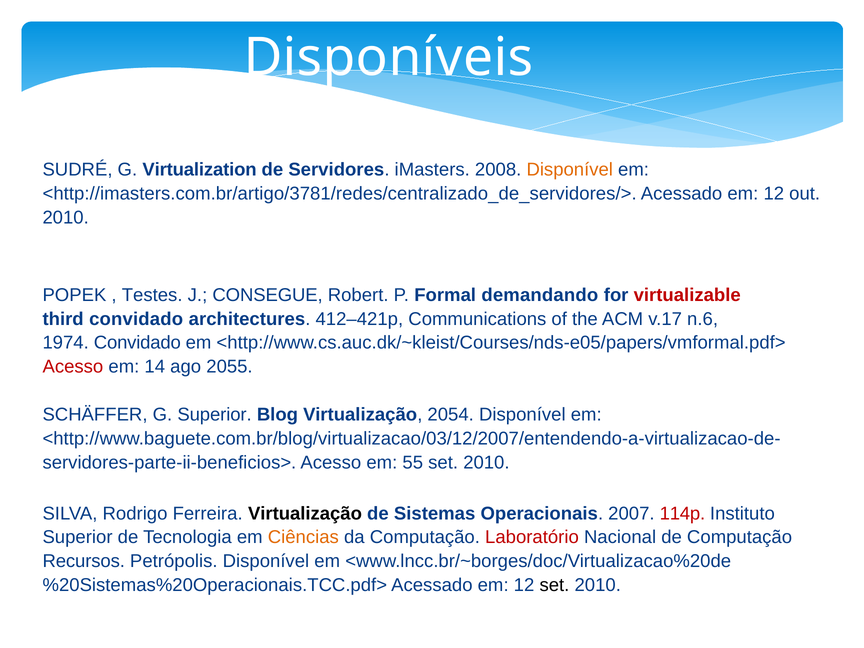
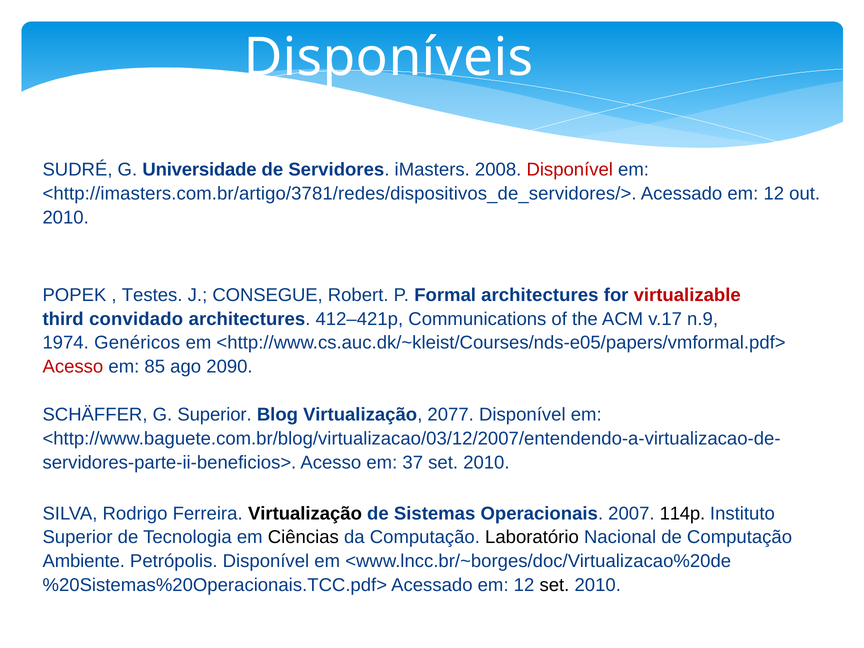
Virtualization: Virtualization -> Universidade (200, 170)
Disponível colour: orange -> red (570, 170)
<http://imasters.com.br/artigo/3781/redes/centralizado_de_servidores/>: <http://imasters.com.br/artigo/3781/redes/centralizado_de_servidores/> -> <http://imasters.com.br/artigo/3781/redes/dispositivos_de_servidores/> (340, 194)
Formal demandando: demandando -> architectures (540, 295)
n.6: n.6 -> n.9 (703, 319)
1974 Convidado: Convidado -> Genéricos (137, 343)
14: 14 -> 85 (155, 367)
2055: 2055 -> 2090 (229, 367)
2054: 2054 -> 2077 (451, 415)
55: 55 -> 37 (413, 463)
114p colour: red -> black (682, 513)
Ciências colour: orange -> black (303, 537)
Laboratório colour: red -> black (532, 537)
Recursos: Recursos -> Ambiente (84, 561)
